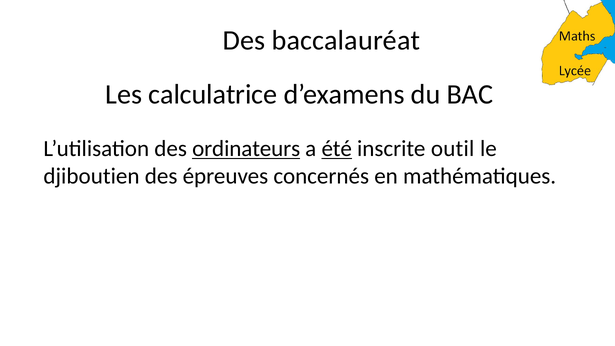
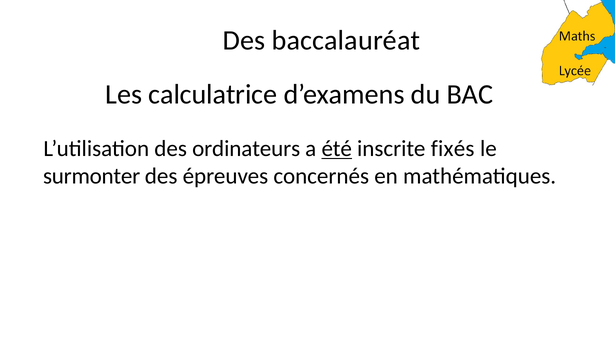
ordinateurs underline: present -> none (246, 149)
outil: outil -> fixés (453, 149)
djiboutien: djiboutien -> surmonter (92, 176)
